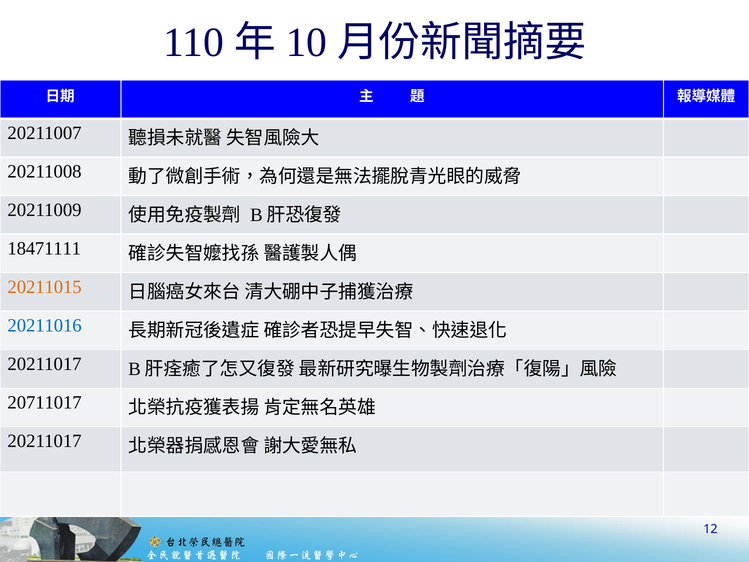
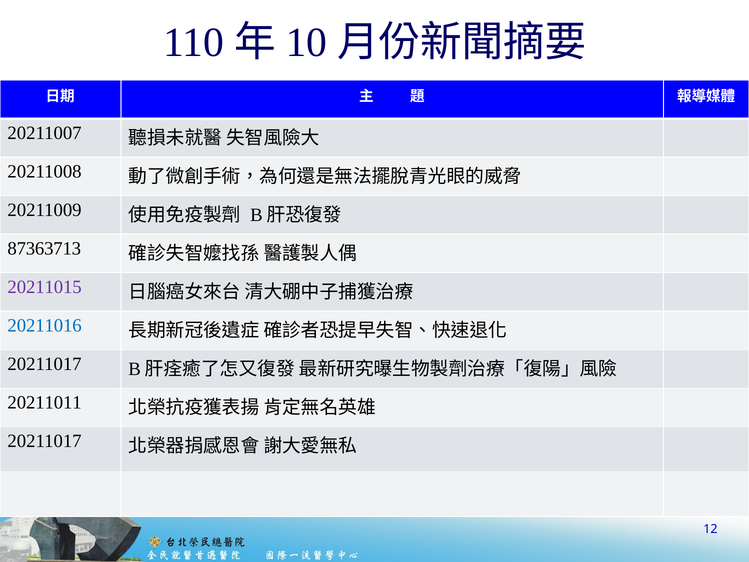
18471111: 18471111 -> 87363713 (44, 248)
20211015 colour: orange -> purple (45, 287)
20711017: 20711017 -> 20211011 (45, 402)
